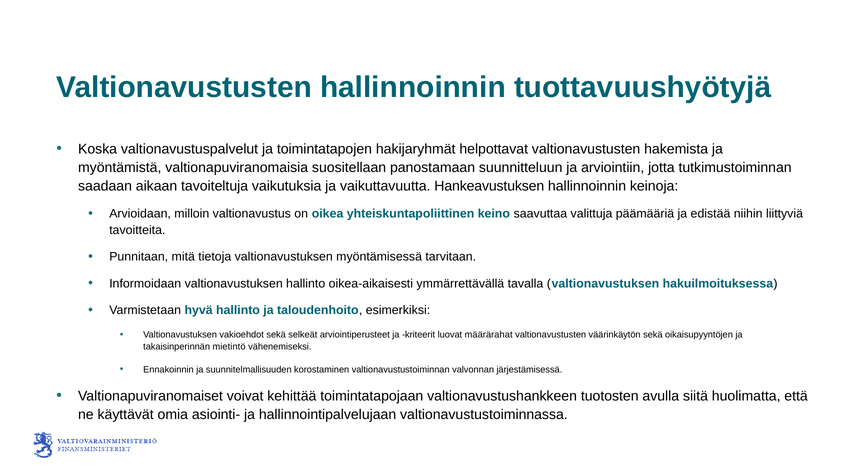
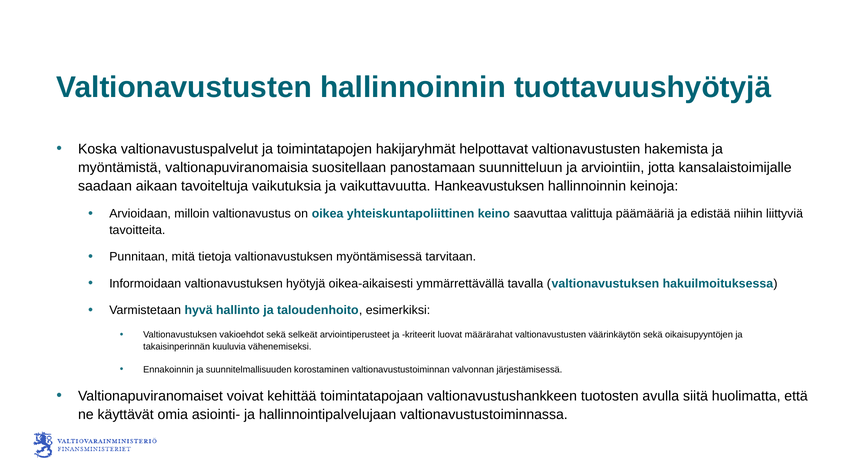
tutkimustoiminnan: tutkimustoiminnan -> kansalaistoimijalle (735, 168)
valtionavustuksen hallinto: hallinto -> hyötyjä (306, 284)
mietintö: mietintö -> kuuluvia (229, 347)
